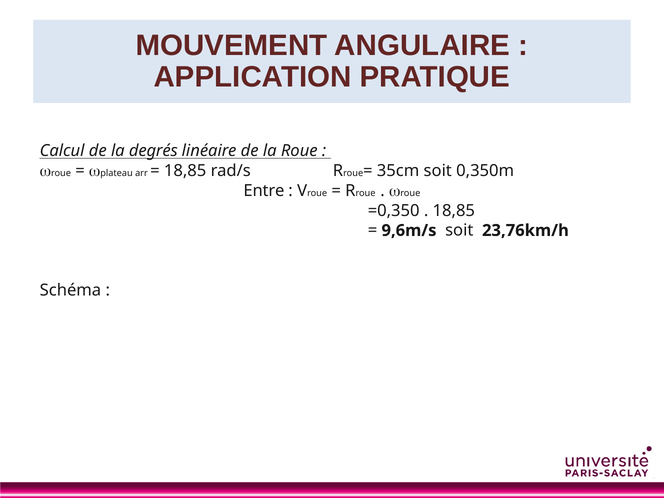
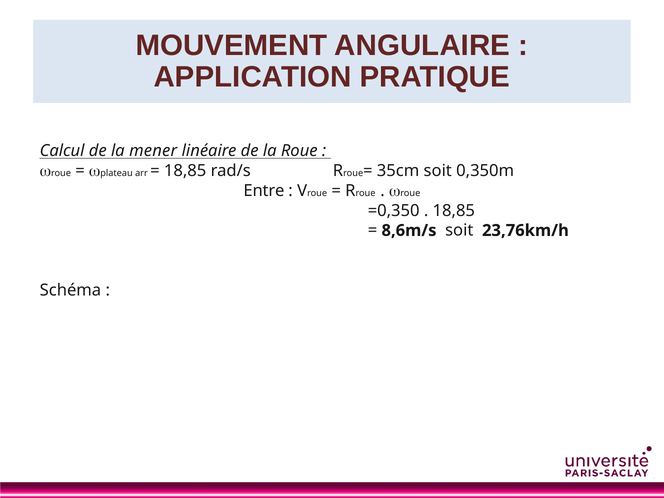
degrés: degrés -> mener (153, 151)
9,6m/s: 9,6m/s -> 8,6m/s (409, 230)
